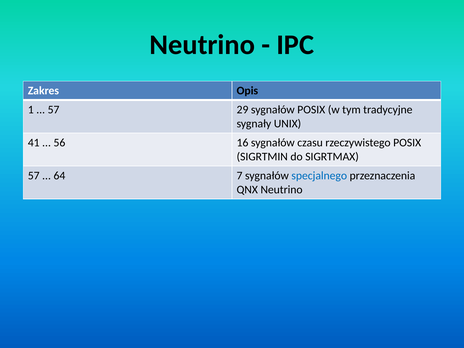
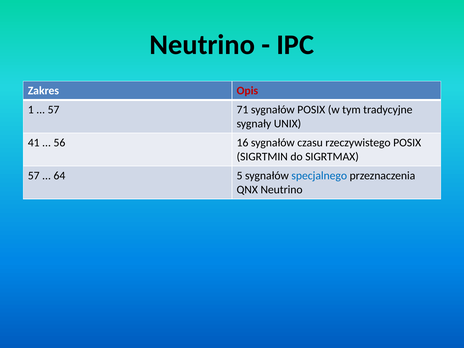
Opis colour: black -> red (247, 91)
29: 29 -> 71 (243, 110)
7: 7 -> 5 (240, 176)
